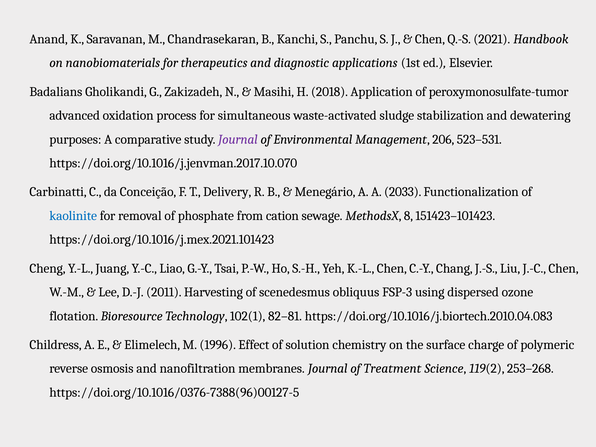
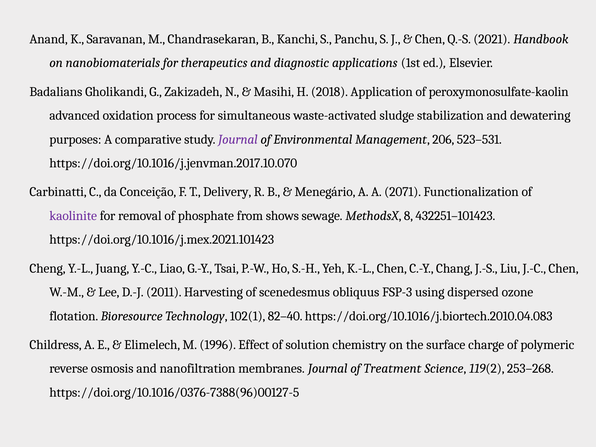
peroxymonosulfate-tumor: peroxymonosulfate-tumor -> peroxymonosulfate-kaolin (499, 92)
2033: 2033 -> 2071 (403, 192)
kaolinite colour: blue -> purple (73, 216)
cation: cation -> shows (282, 216)
151423–101423: 151423–101423 -> 432251–101423 (455, 216)
82–81: 82–81 -> 82–40 (285, 316)
